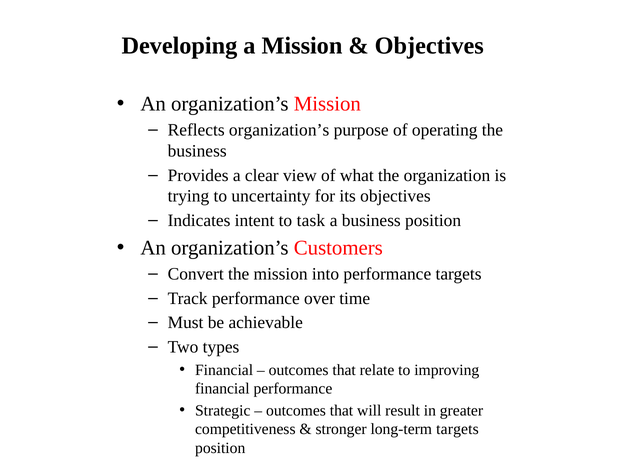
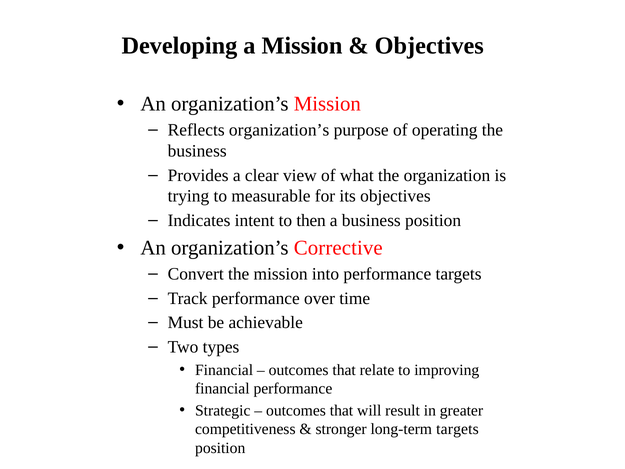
uncertainty: uncertainty -> measurable (271, 196)
task: task -> then (311, 220)
Customers: Customers -> Corrective (338, 248)
